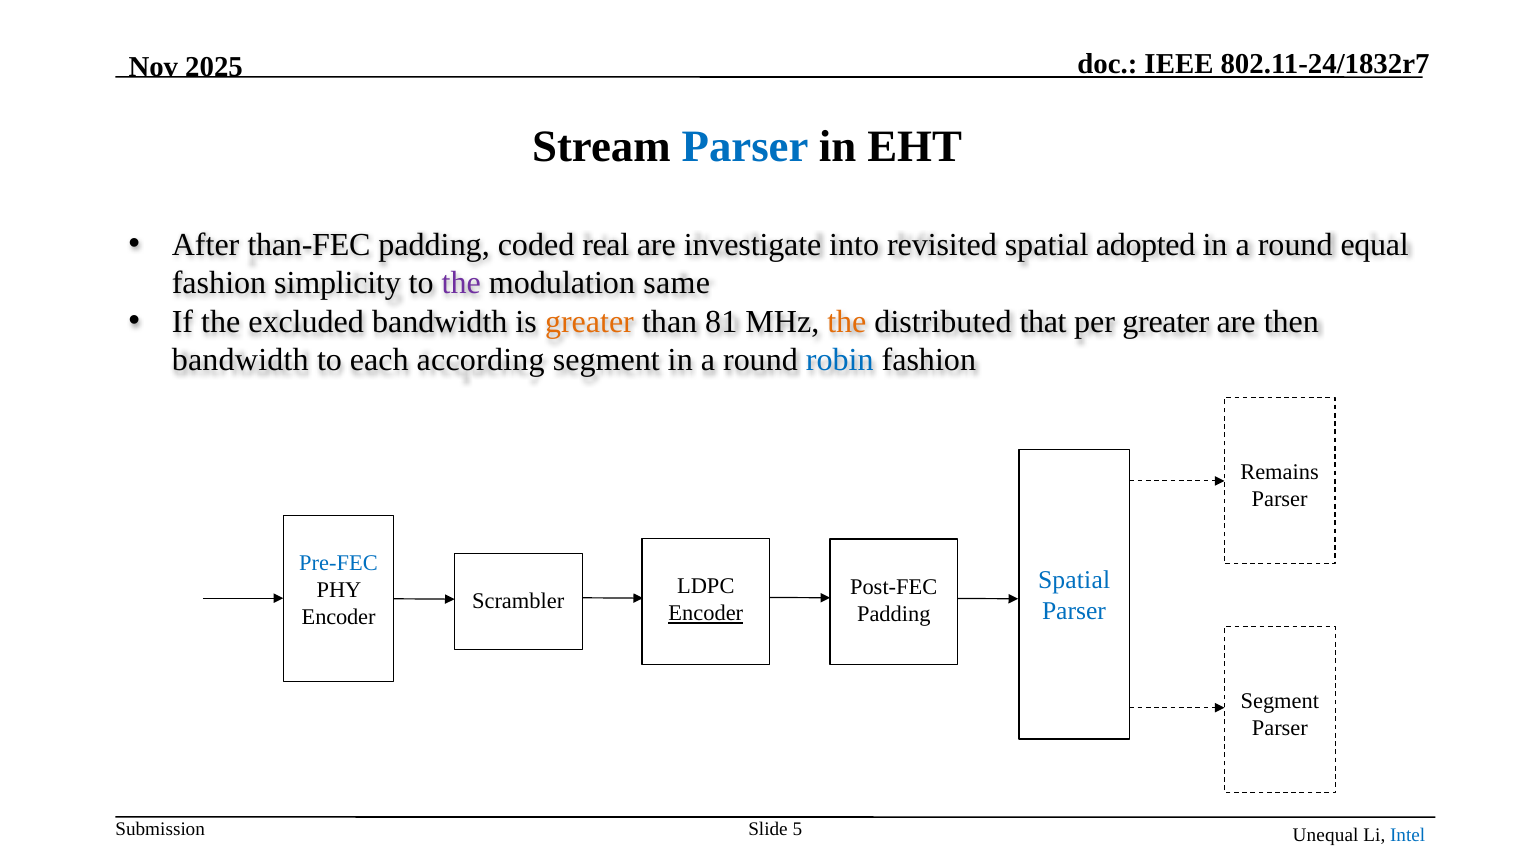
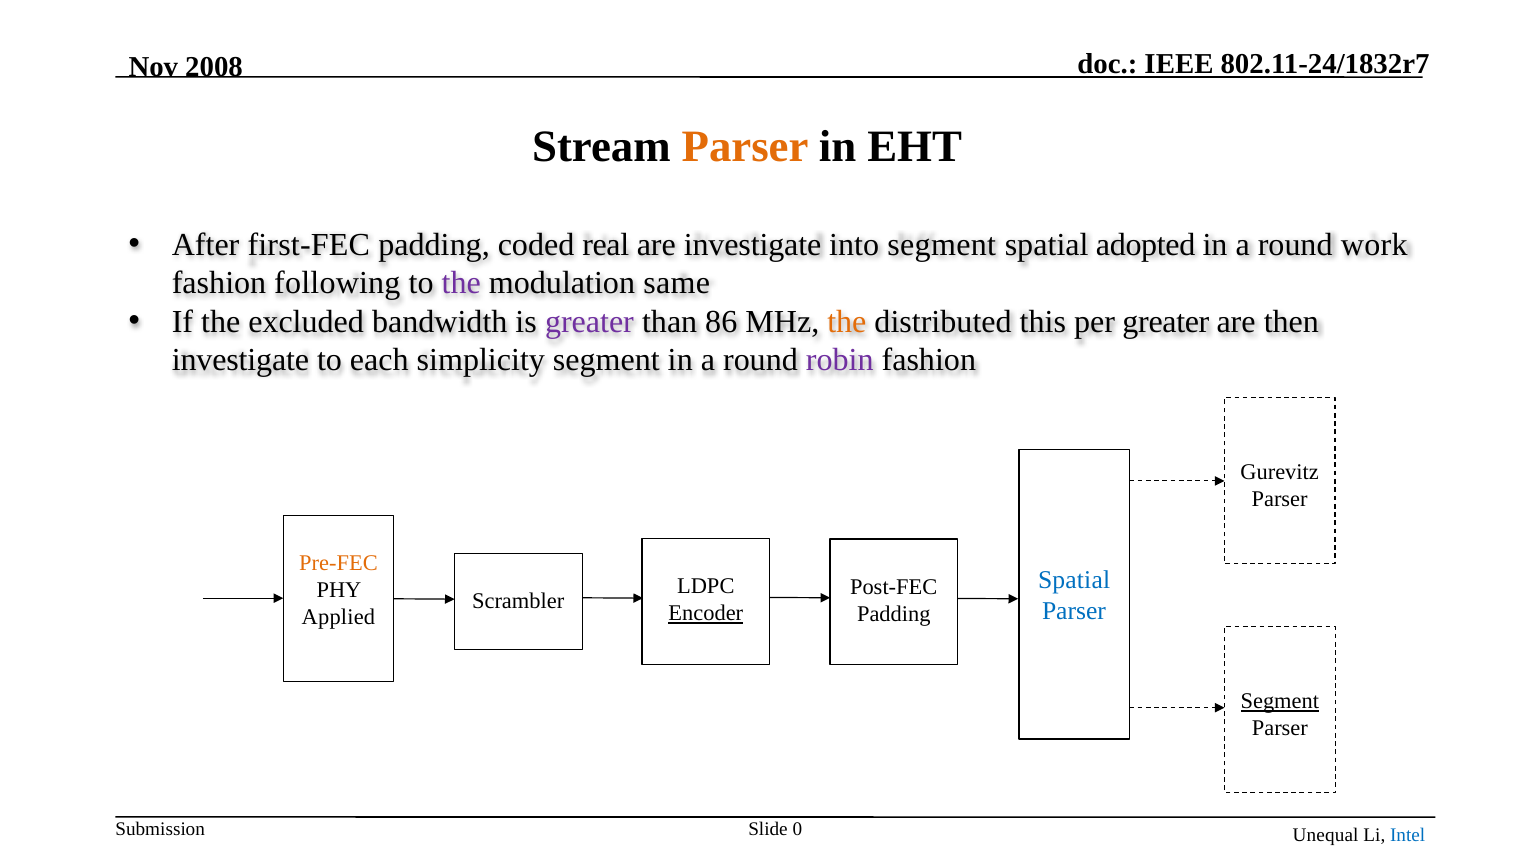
2025: 2025 -> 2008 (214, 67)
Parser colour: blue -> orange (745, 147)
than-FEC: than-FEC -> first-FEC (309, 245)
into revisited: revisited -> segment (942, 245)
equal: equal -> work (1374, 245)
simplicity: simplicity -> following (337, 283)
greater colour: orange -> purple (589, 322)
81: 81 -> 86 (721, 322)
that: that -> this (1043, 322)
bandwidth: bandwidth -> investigate (240, 360)
according: according -> simplicity (481, 360)
robin colour: blue -> purple (840, 360)
Remains: Remains -> Gurevitz (1280, 472)
Pre-FEC colour: blue -> orange (338, 563)
Encoder: Encoder -> Applied (338, 617)
Segment underline: none -> present (1280, 701)
5: 5 -> 0 (797, 830)
